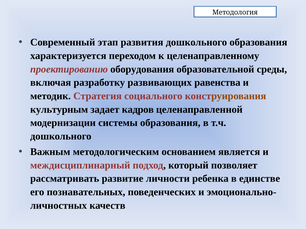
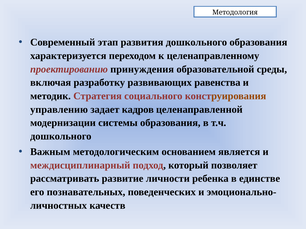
оборудования: оборудования -> принуждения (142, 69)
культурным: культурным -> управлению (59, 110)
